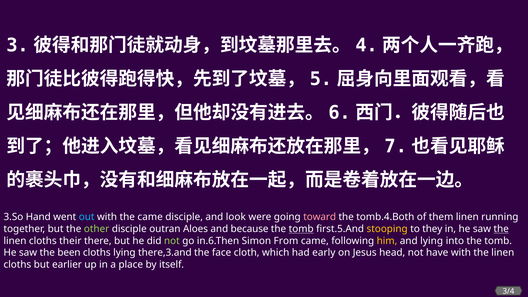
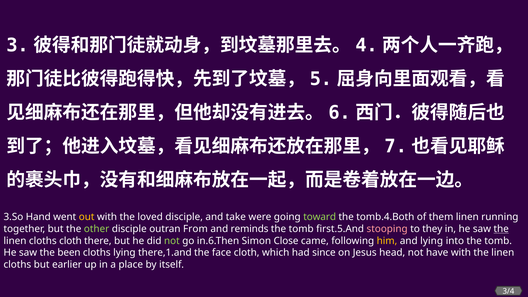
out colour: light blue -> yellow (87, 217)
the came: came -> loved (150, 217)
look: look -> take (236, 217)
toward colour: pink -> light green (320, 217)
Aloes: Aloes -> From (195, 229)
because: because -> reminds (250, 229)
tomb underline: present -> none (301, 229)
stooping colour: yellow -> pink (387, 229)
cloths their: their -> cloth (70, 241)
From: From -> Close (286, 241)
there,3.and: there,3.and -> there,1.and (165, 253)
early: early -> since (324, 253)
